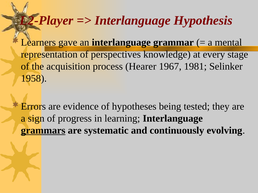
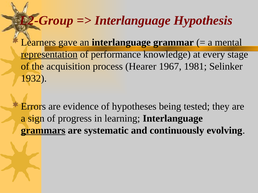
L2-Player: L2-Player -> L2-Group (47, 20)
representation underline: none -> present (49, 54)
perspectives: perspectives -> performance (116, 54)
1958: 1958 -> 1932 (34, 79)
